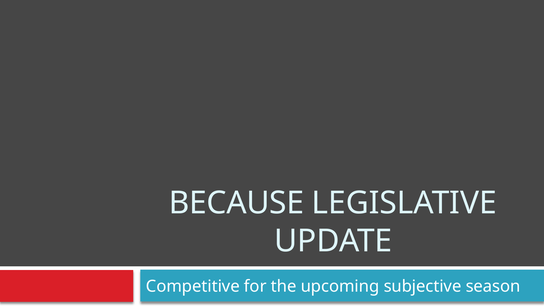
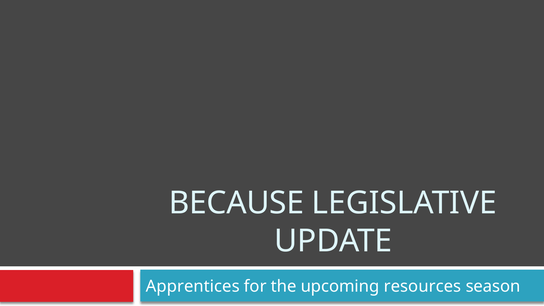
Competitive: Competitive -> Apprentices (193, 286)
subjective: subjective -> resources (422, 286)
